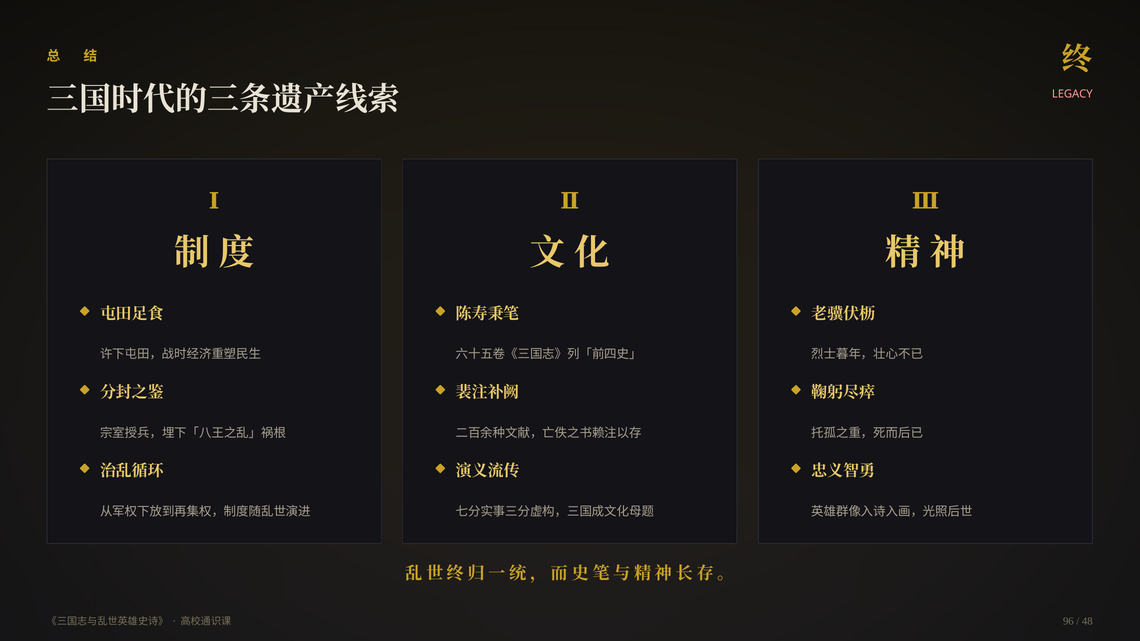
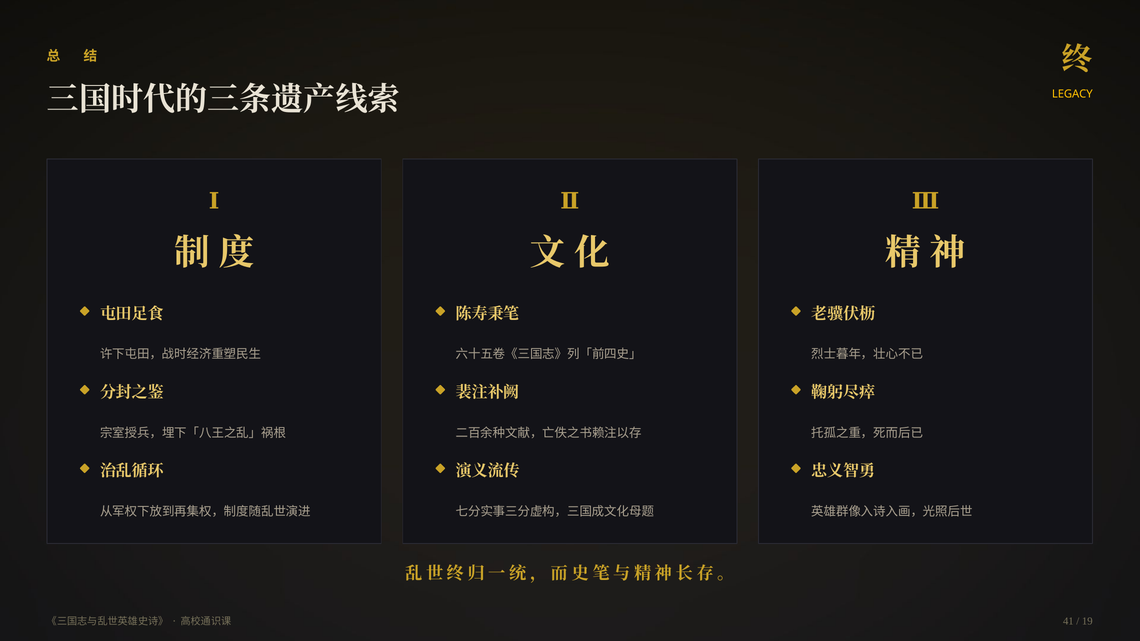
LEGACY colour: pink -> yellow (1072, 94)
96: 96 -> 41 (1068, 621)
48: 48 -> 19 (1087, 621)
